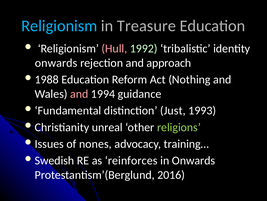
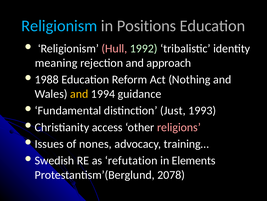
Treasure: Treasure -> Positions (147, 26)
onwards: onwards -> meaning (56, 63)
and colour: pink -> yellow (79, 94)
unreal: unreal -> access (107, 127)
religions colour: light green -> pink (179, 127)
reinforces: reinforces -> refutation (131, 160)
in Onwards: Onwards -> Elements (194, 160)
2016: 2016 -> 2078 (171, 174)
